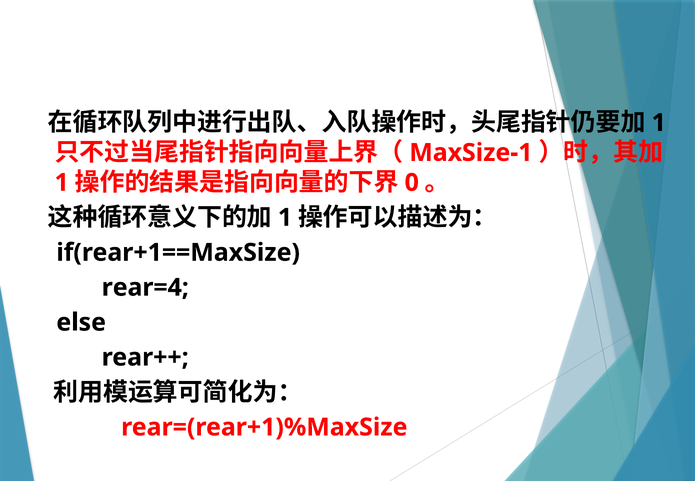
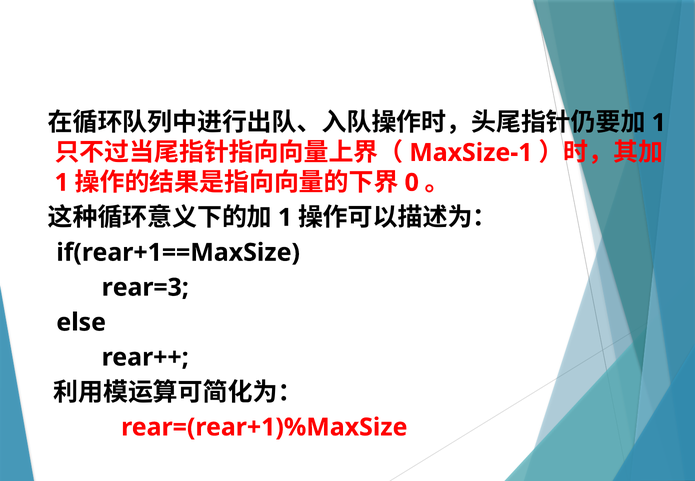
rear=4: rear=4 -> rear=3 (145, 288)
